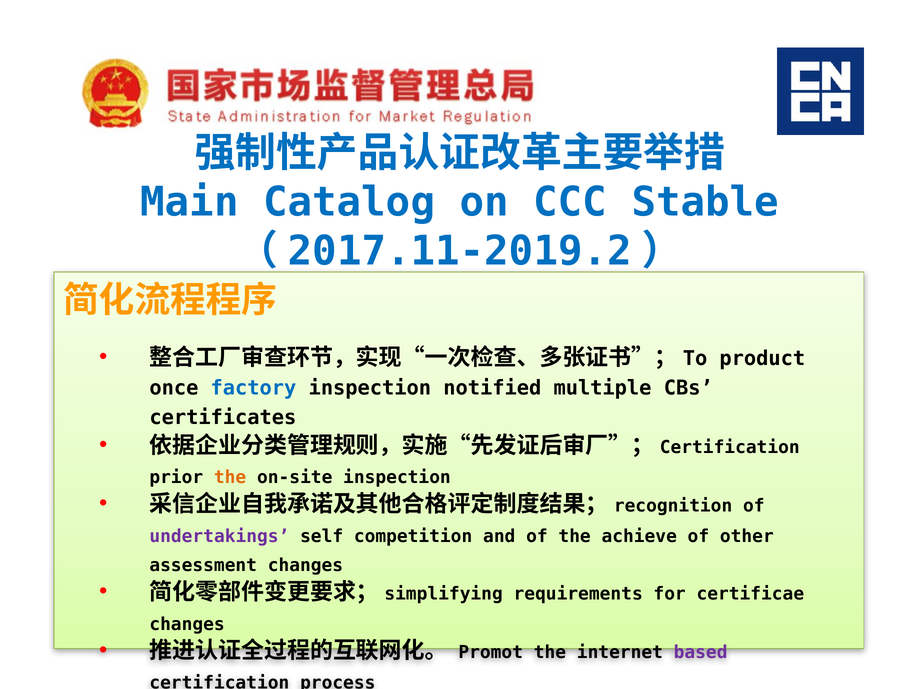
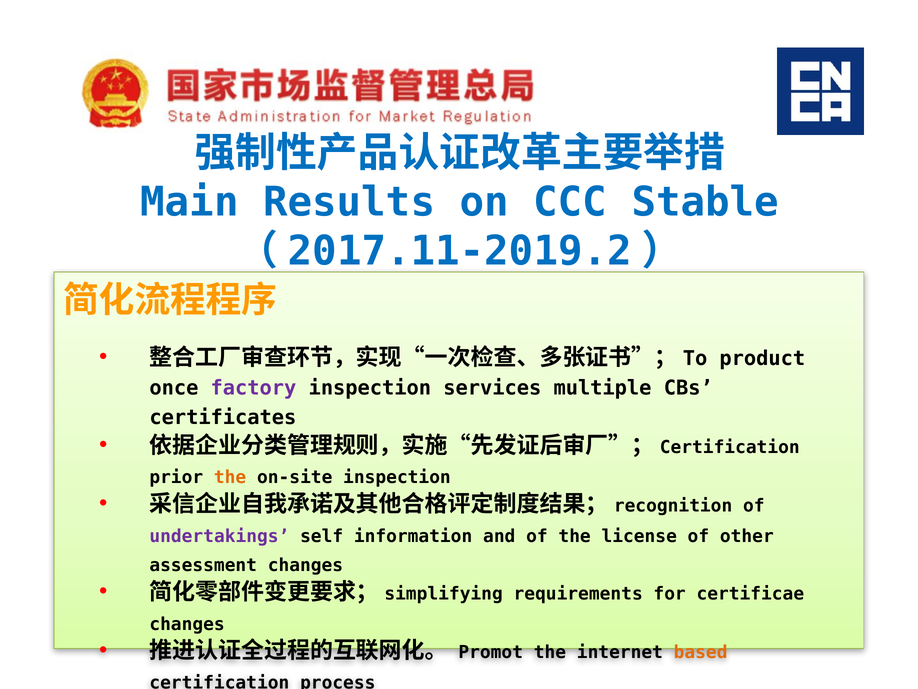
Catalog: Catalog -> Results (349, 202)
factory colour: blue -> purple (253, 388)
notified: notified -> services (492, 388)
competition: competition -> information (413, 536)
achieve: achieve -> license (639, 536)
based colour: purple -> orange (701, 652)
